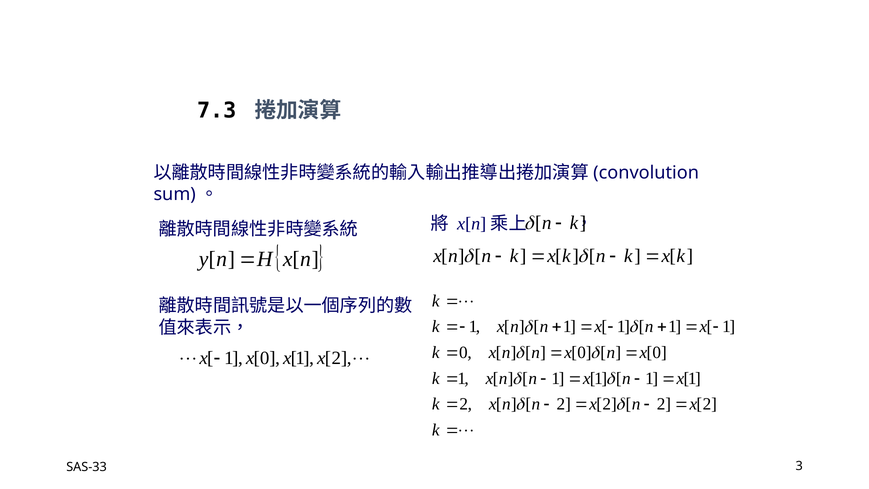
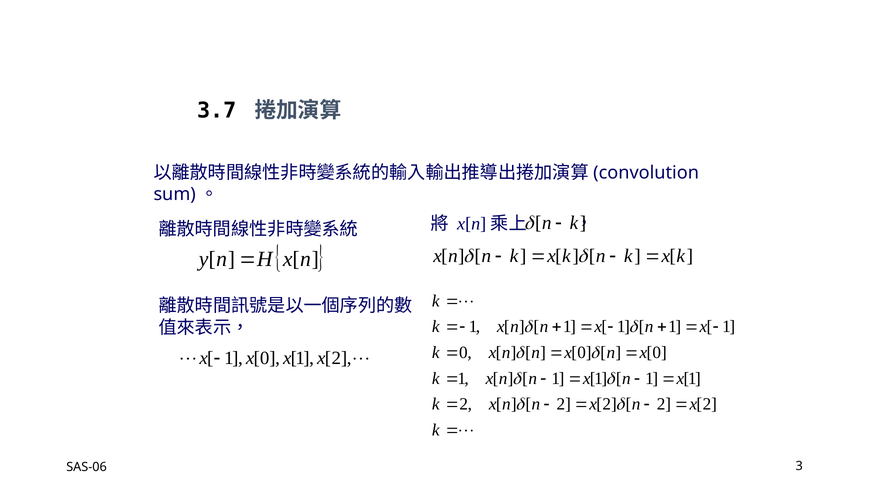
7.3: 7.3 -> 3.7 (217, 111)
SAS-33: SAS-33 -> SAS-06 (87, 467)
